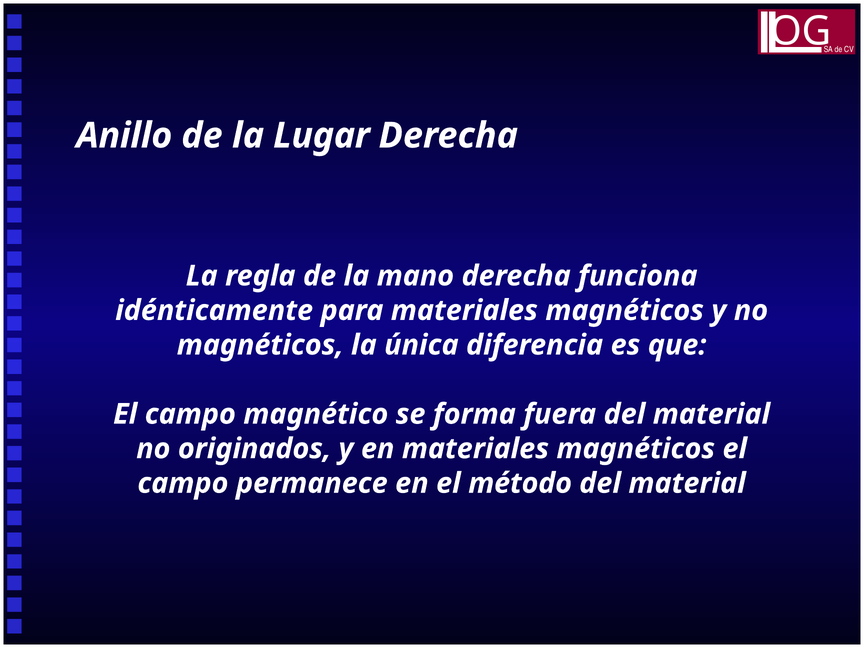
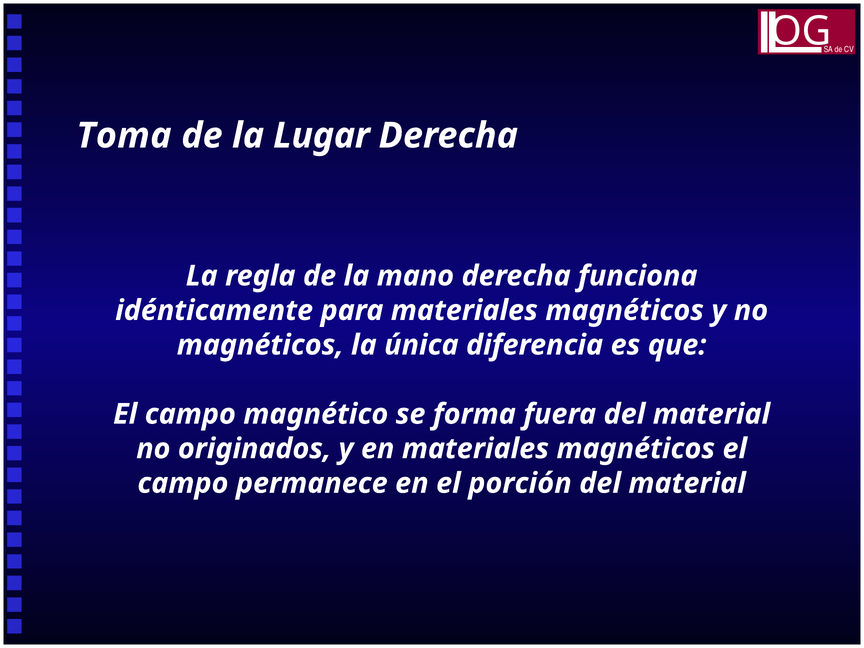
Anillo: Anillo -> Toma (124, 136)
método: método -> porción (520, 483)
